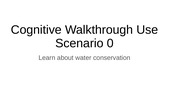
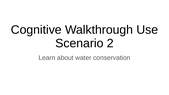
0: 0 -> 2 (110, 43)
